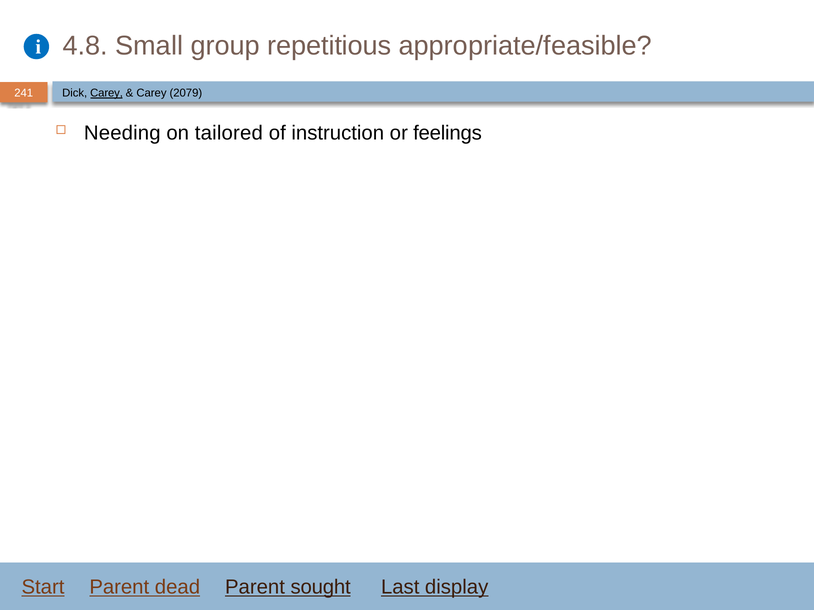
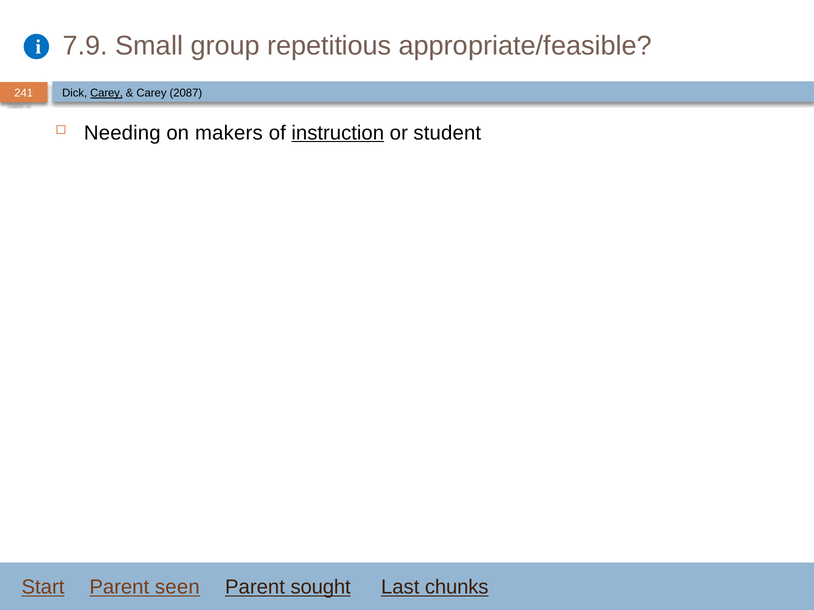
4.8: 4.8 -> 7.9 (85, 46)
2079: 2079 -> 2087 (186, 93)
tailored: tailored -> makers (229, 133)
instruction underline: none -> present (338, 133)
feelings: feelings -> student (447, 133)
dead: dead -> seen (177, 587)
display: display -> chunks (457, 587)
